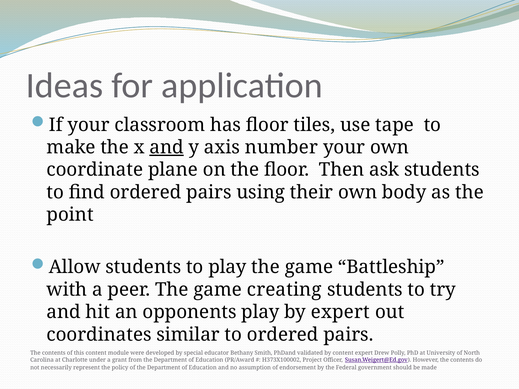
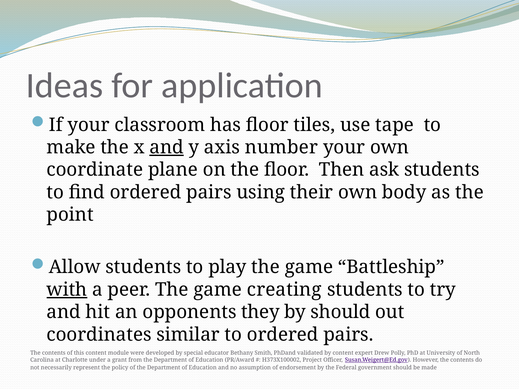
with underline: none -> present (67, 290)
opponents play: play -> they (260, 312)
by expert: expert -> should (341, 312)
